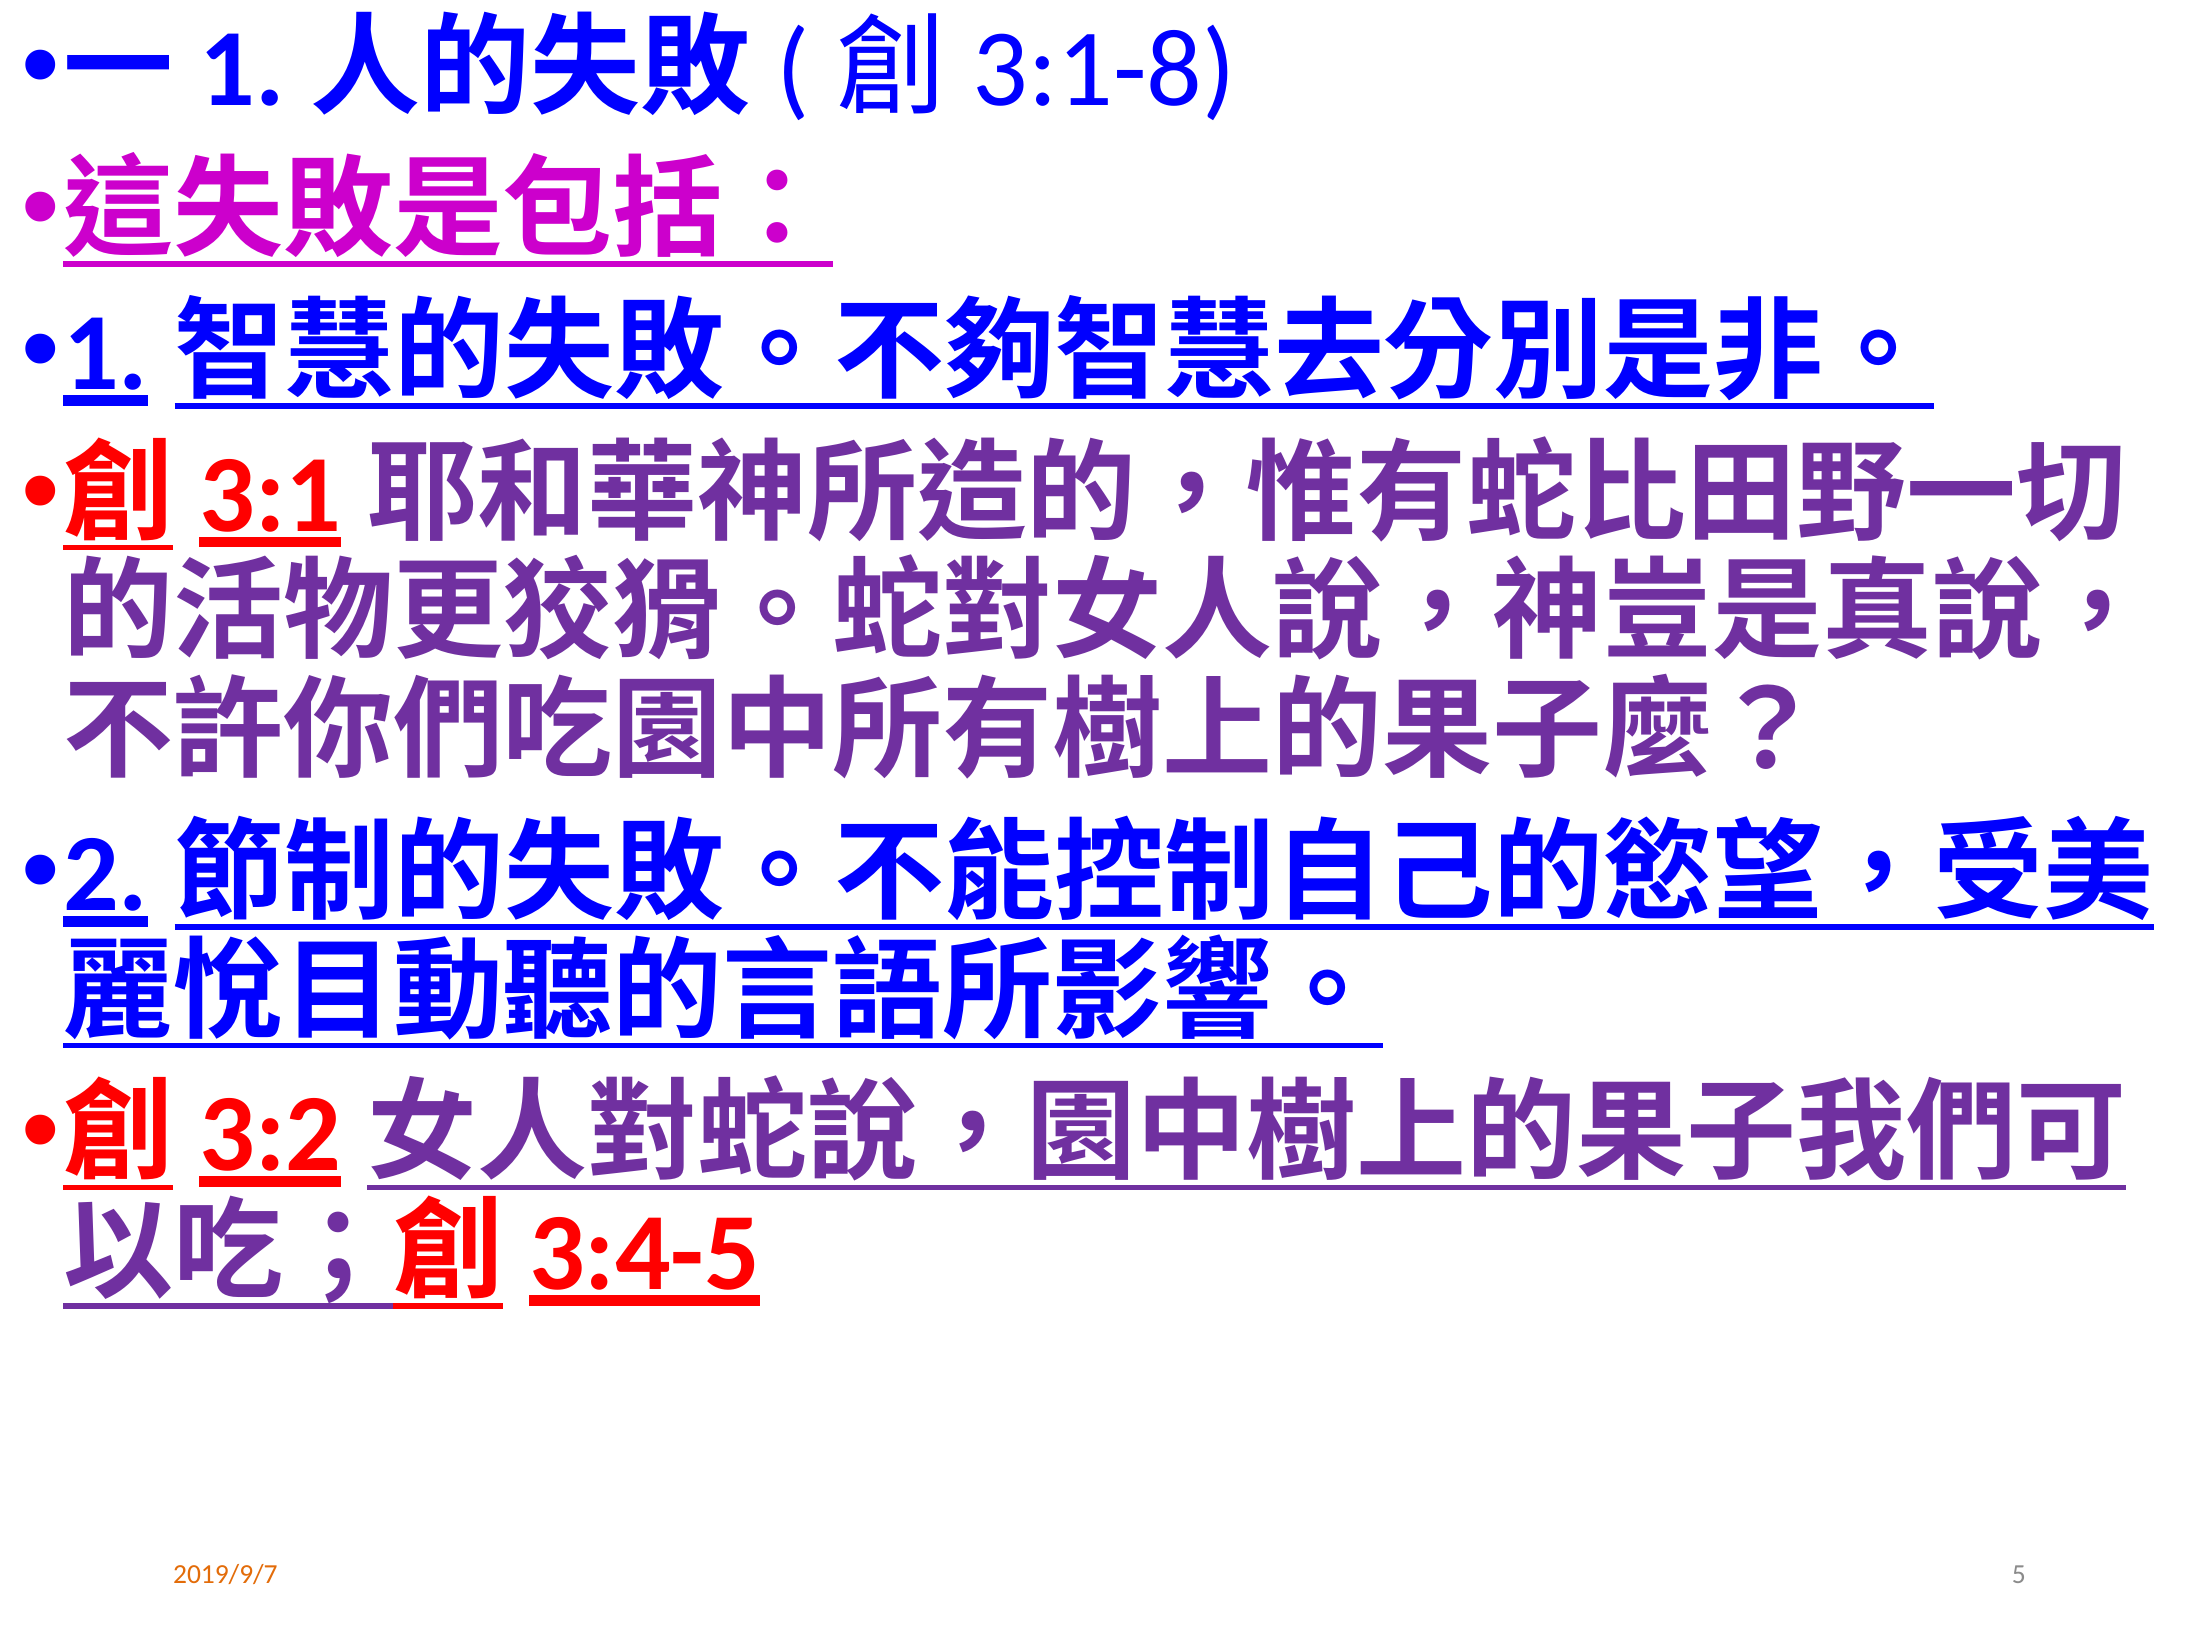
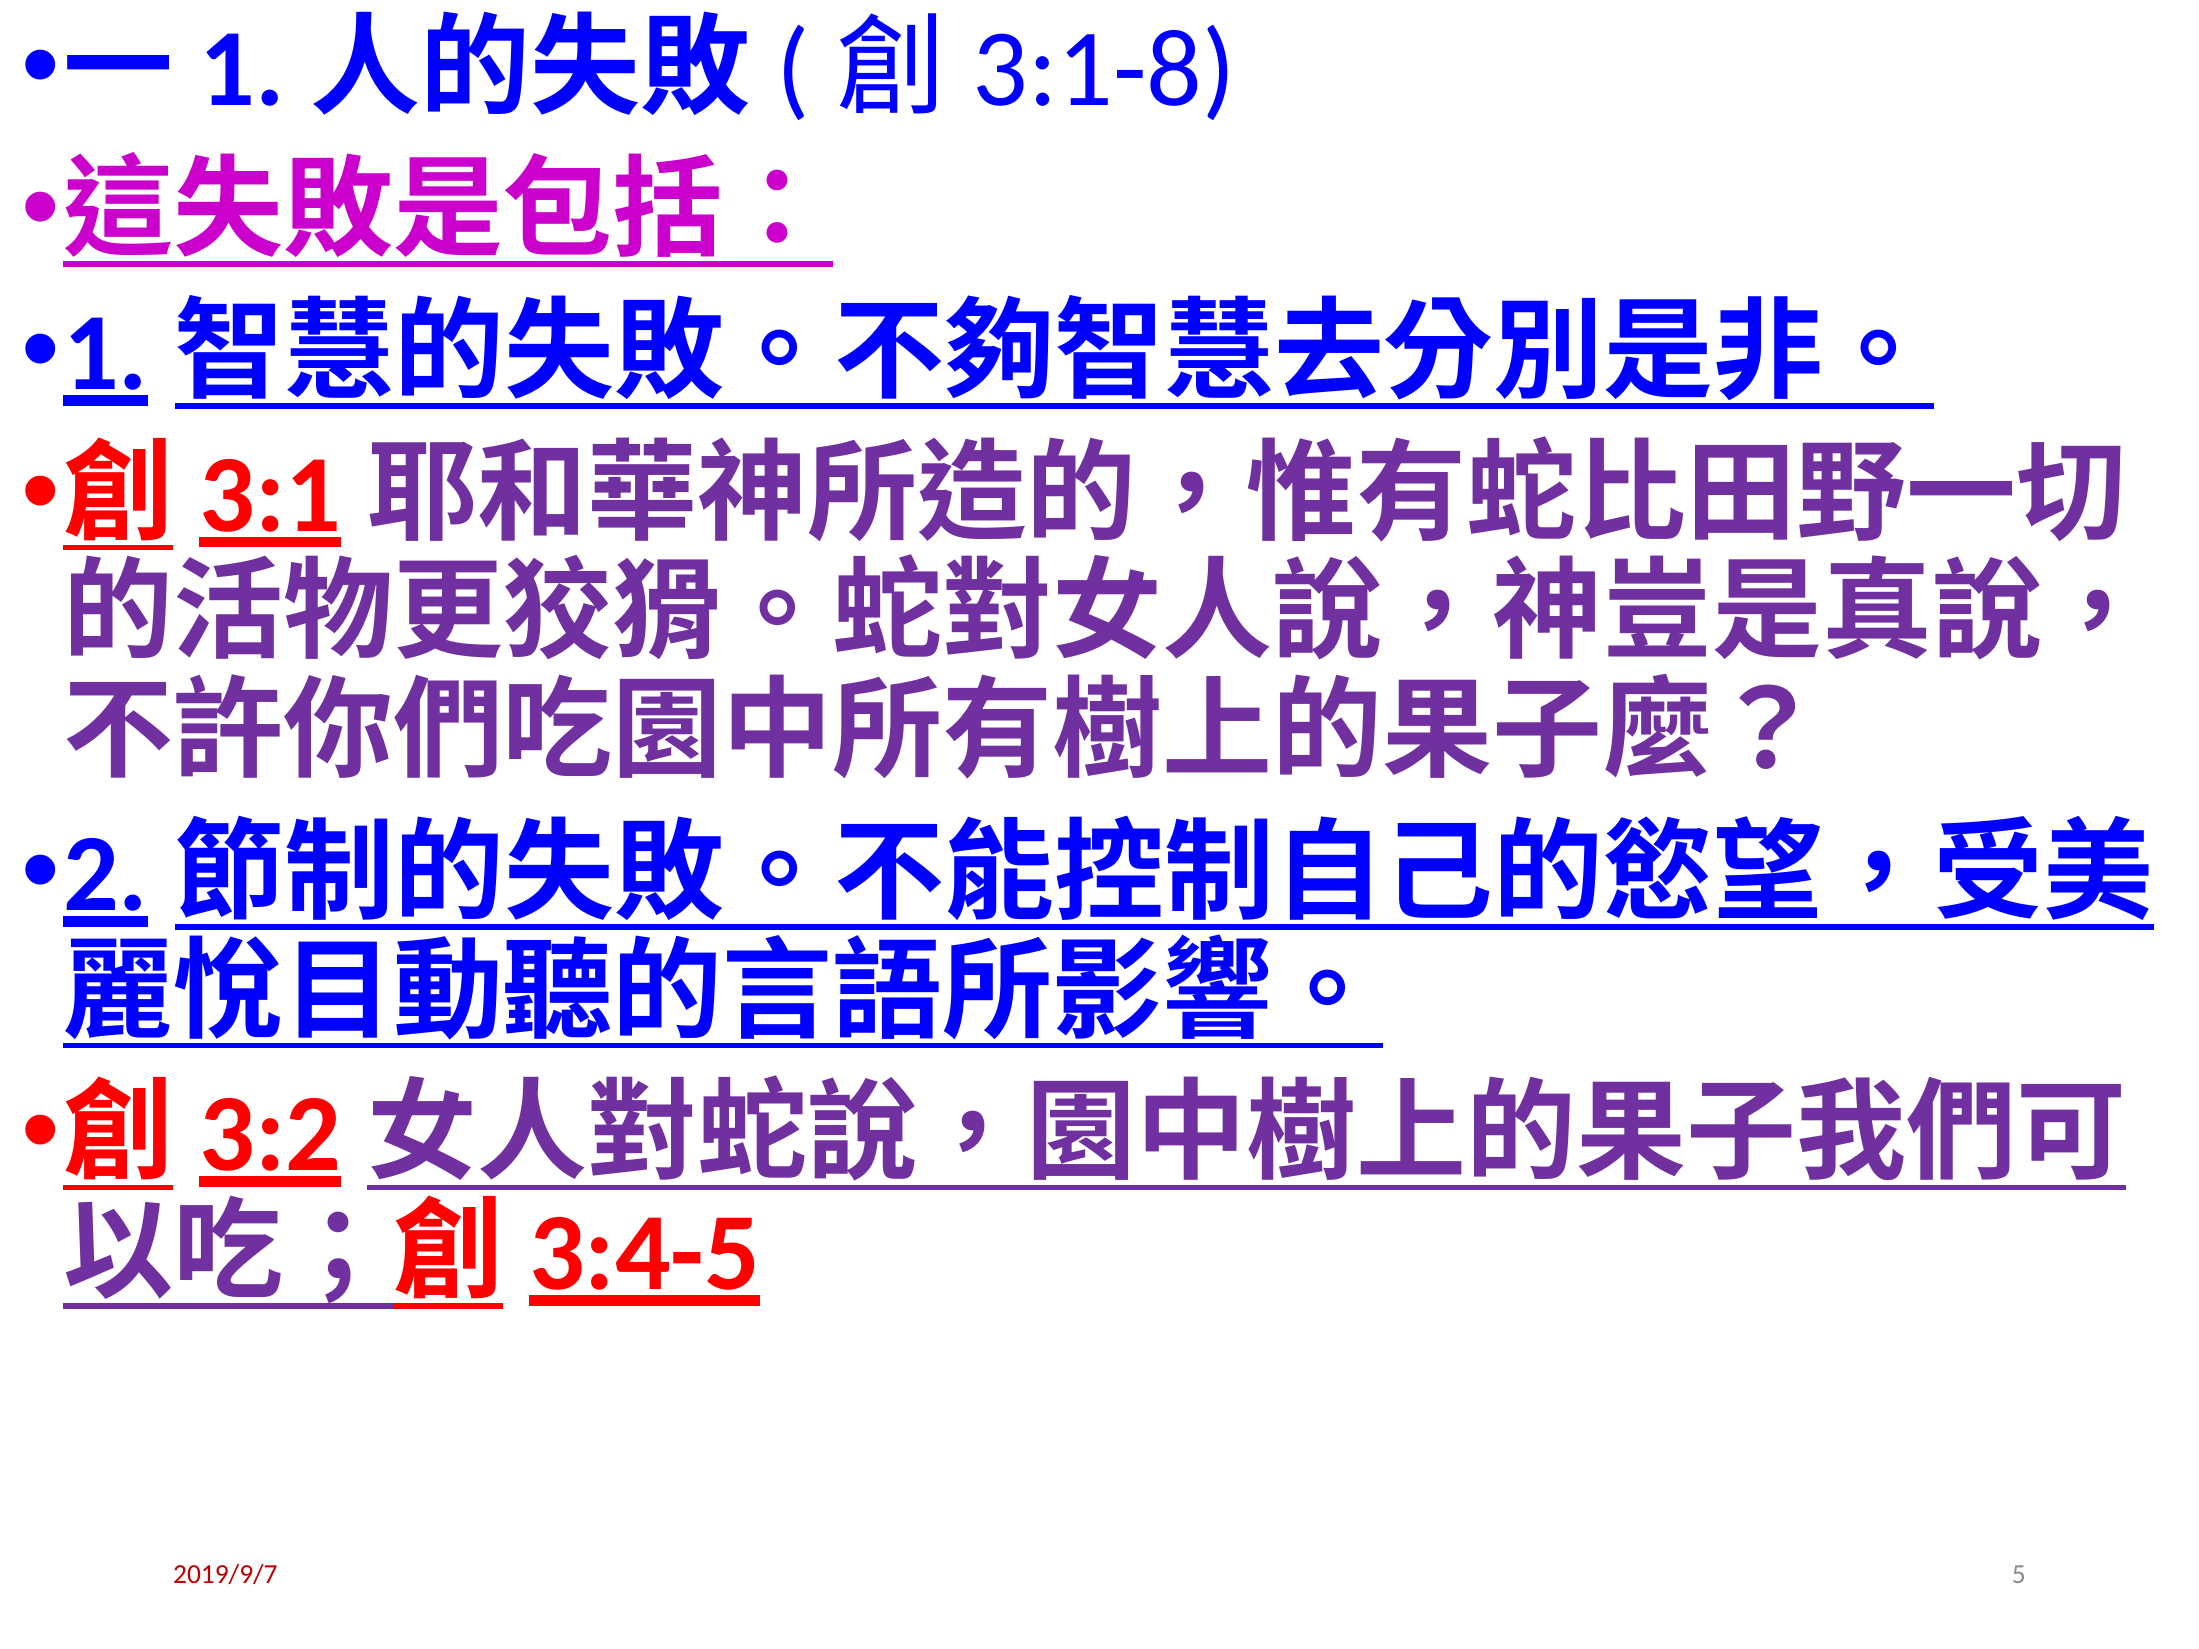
2019/9/7 colour: orange -> red (225, 1574)
